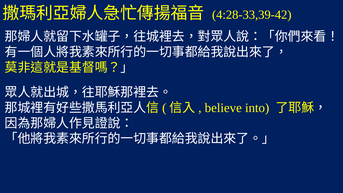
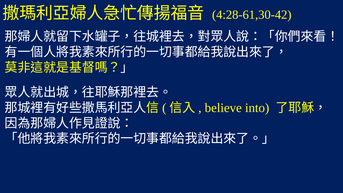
4:28-33,39-42: 4:28-33,39-42 -> 4:28-61,30-42 (252, 15)
